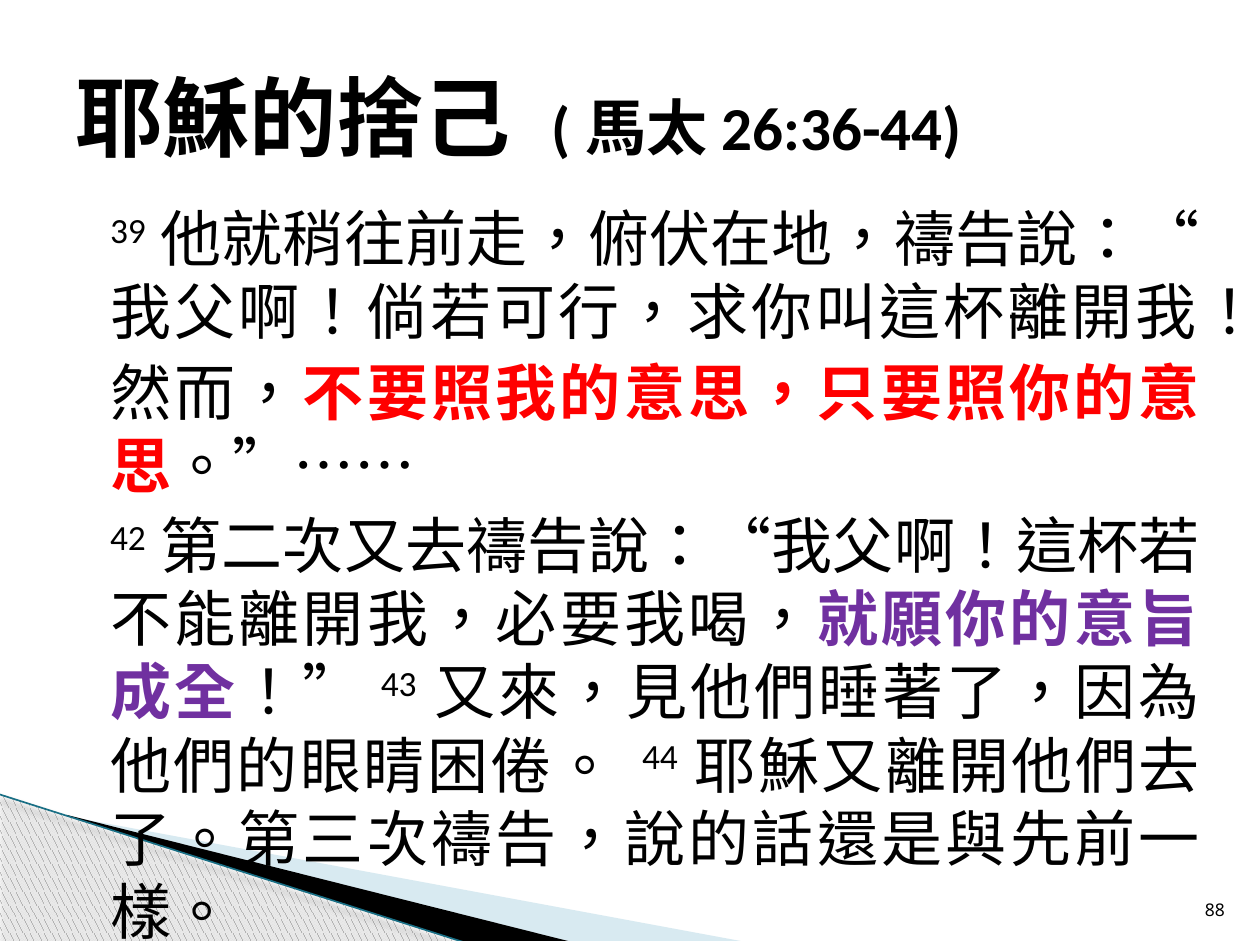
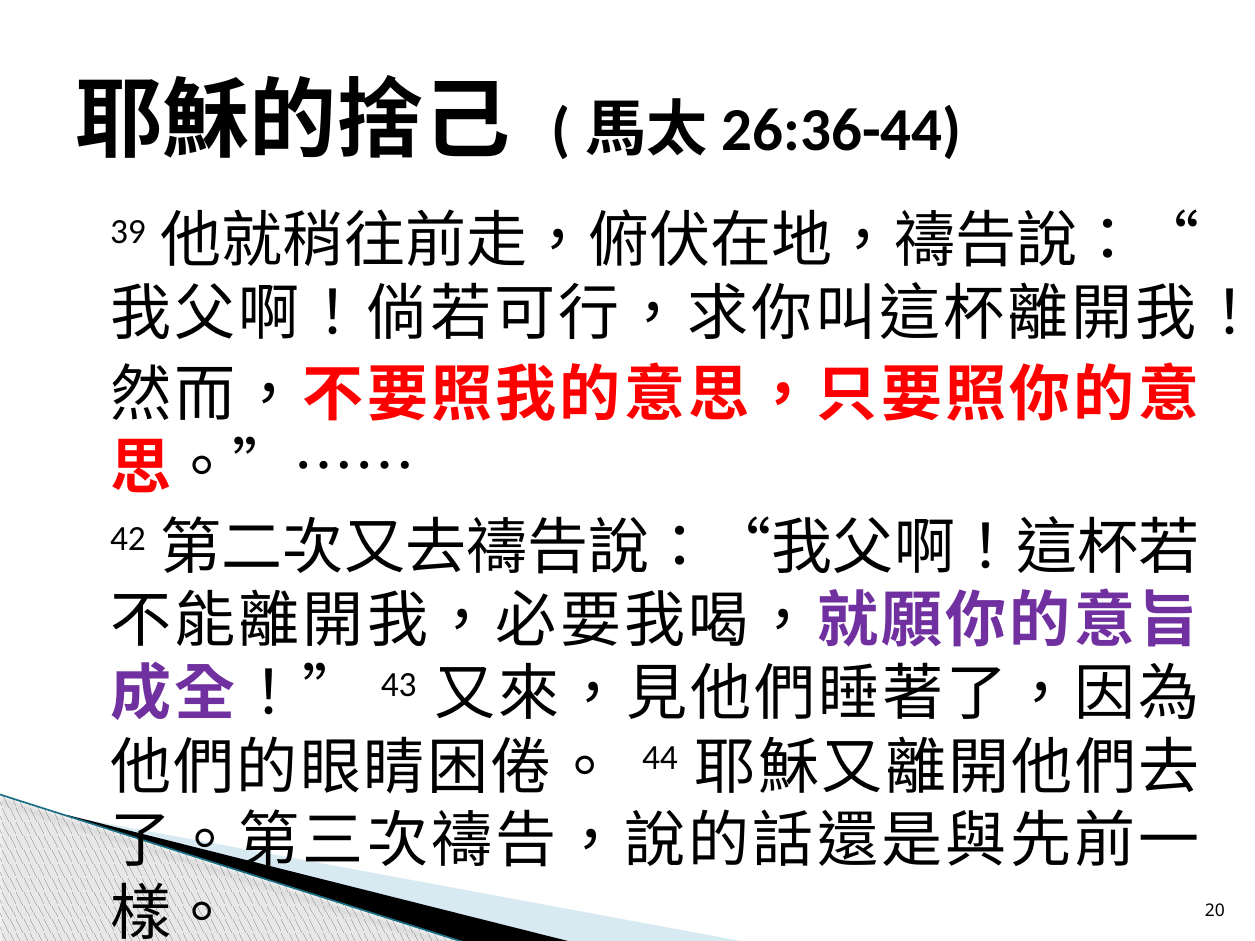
88: 88 -> 20 (1215, 911)
